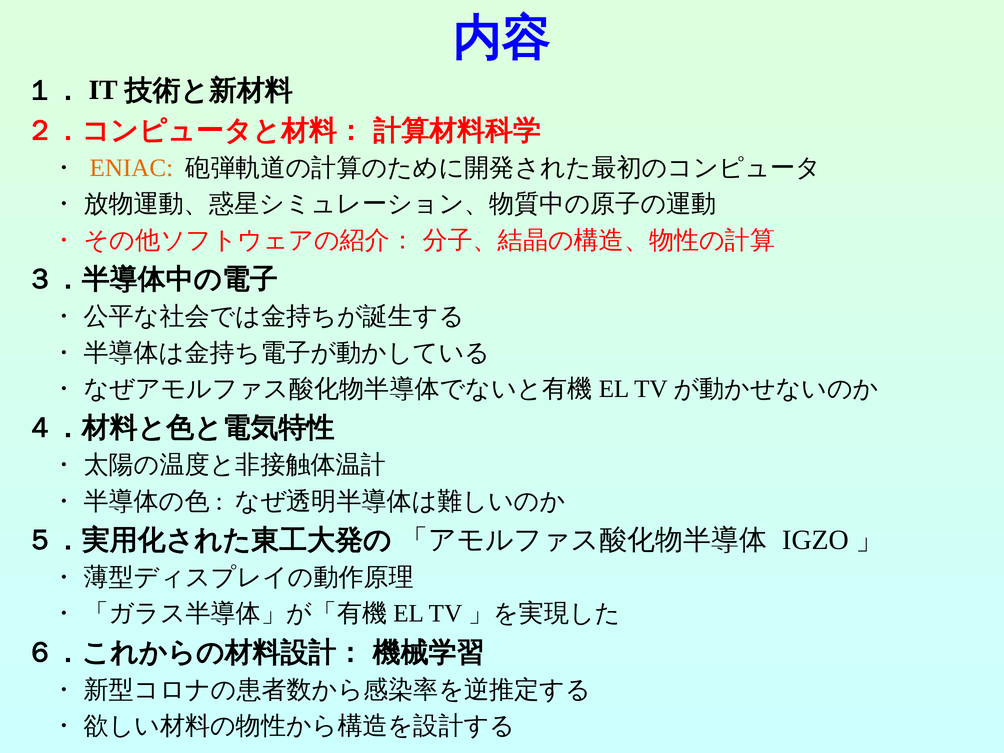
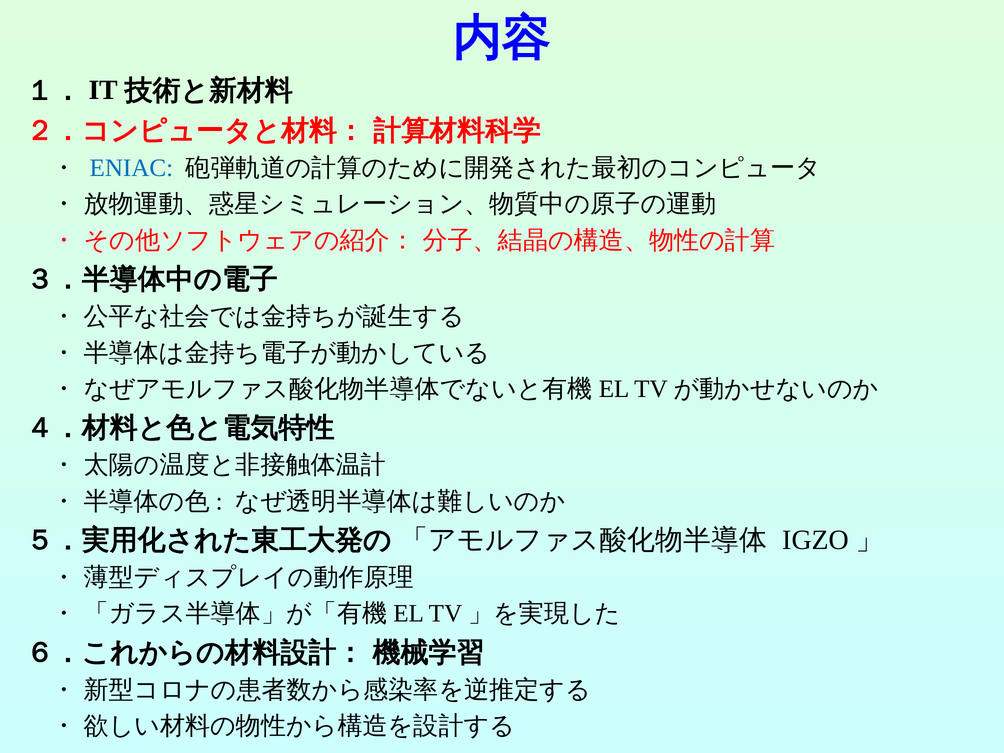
ENIAC colour: orange -> blue (131, 168)
